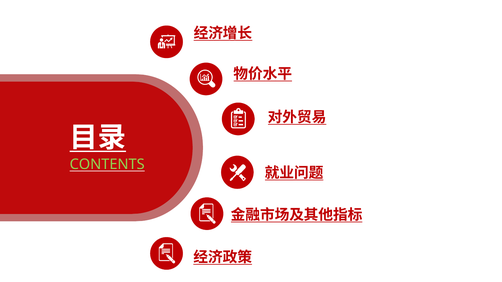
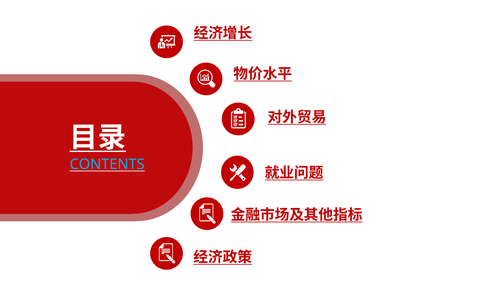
CONTENTS colour: light green -> light blue (107, 165)
